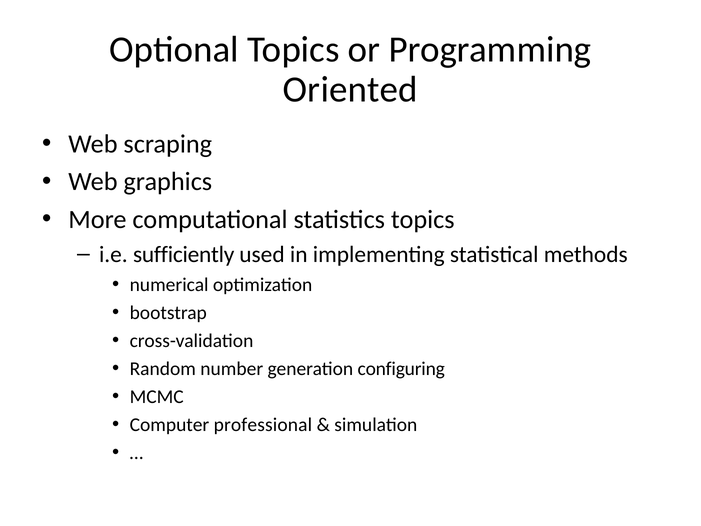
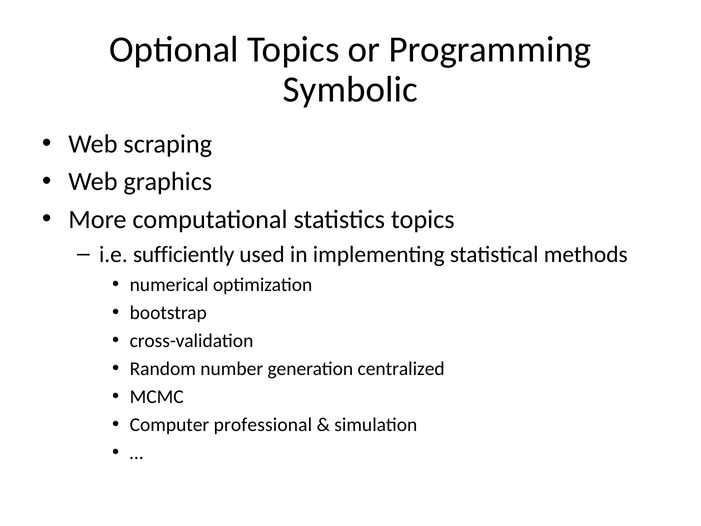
Oriented: Oriented -> Symbolic (350, 90)
configuring: configuring -> centralized (401, 369)
